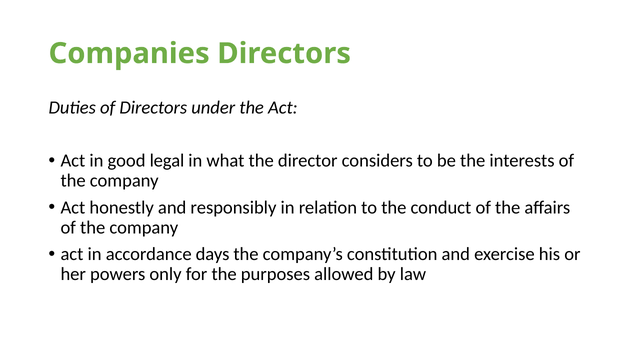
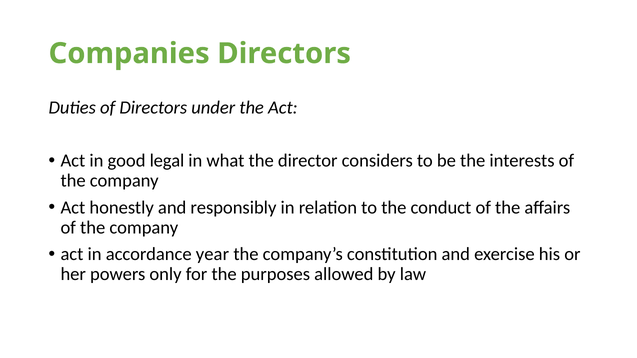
days: days -> year (212, 254)
